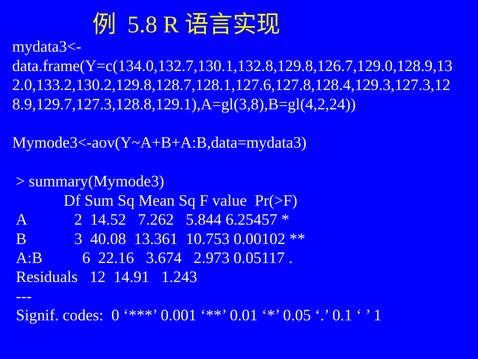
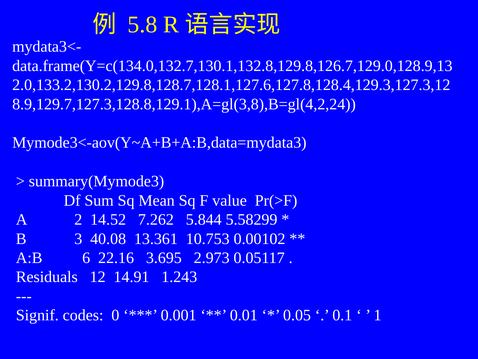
6.25457: 6.25457 -> 5.58299 (252, 219)
3.674: 3.674 -> 3.695 (164, 258)
